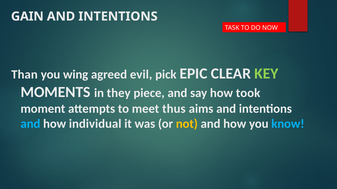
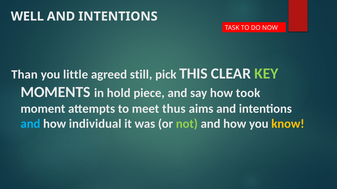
GAIN: GAIN -> WELL (27, 16)
wing: wing -> little (76, 75)
evil: evil -> still (141, 75)
EPIC: EPIC -> THIS (194, 74)
they: they -> hold (119, 93)
not colour: yellow -> light green (187, 124)
know colour: light blue -> yellow (288, 124)
